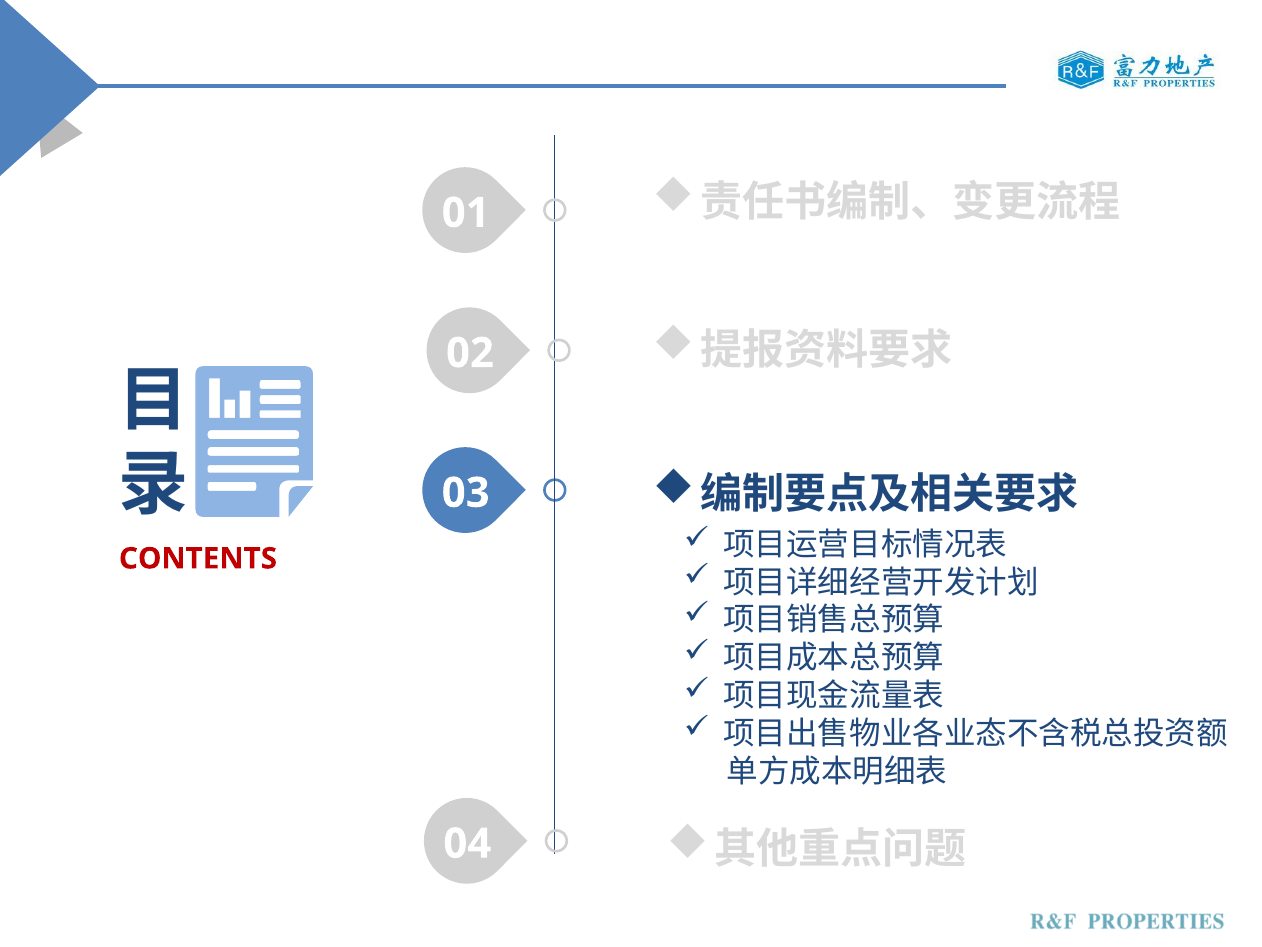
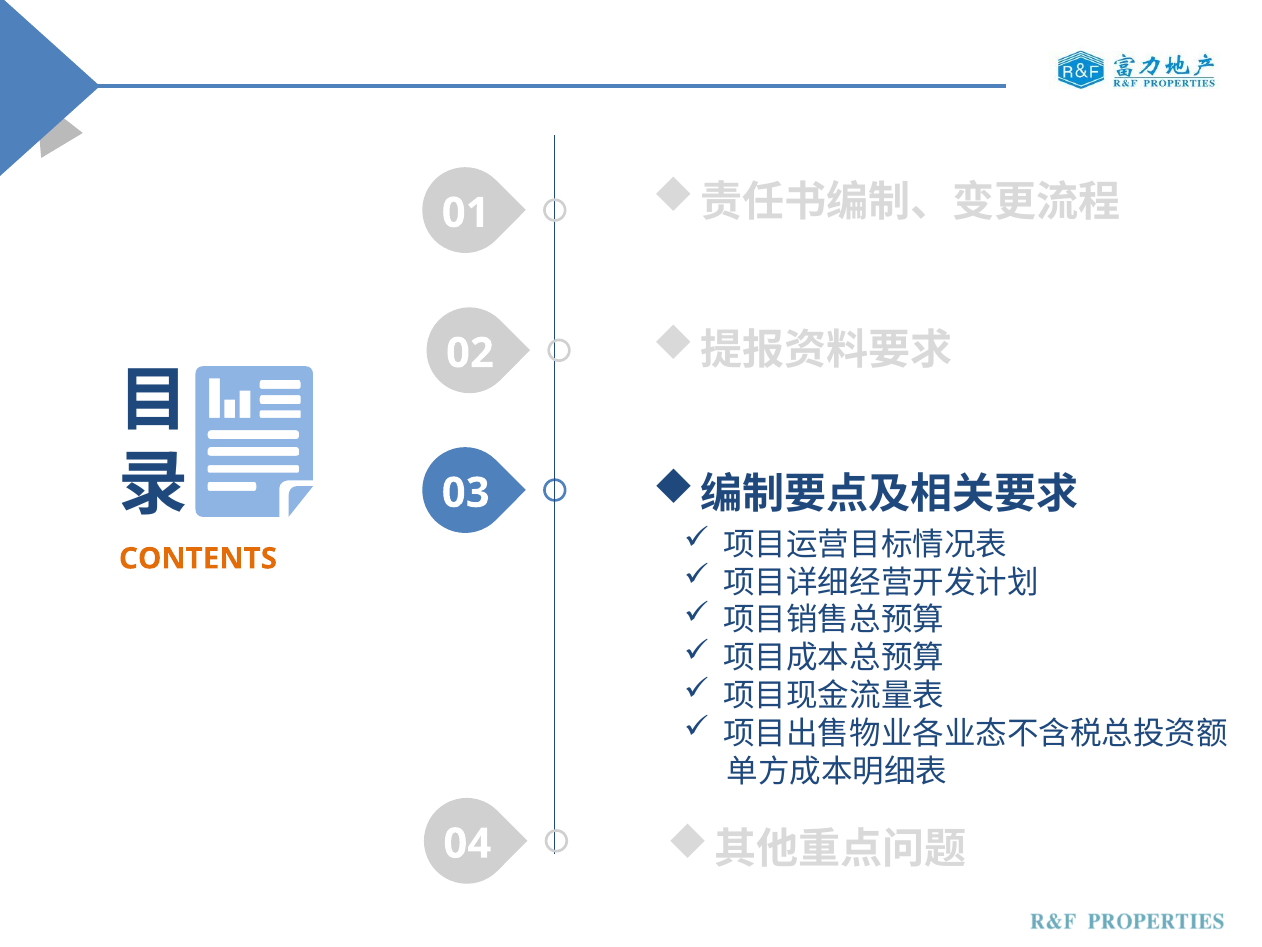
CONTENTS colour: red -> orange (198, 558)
